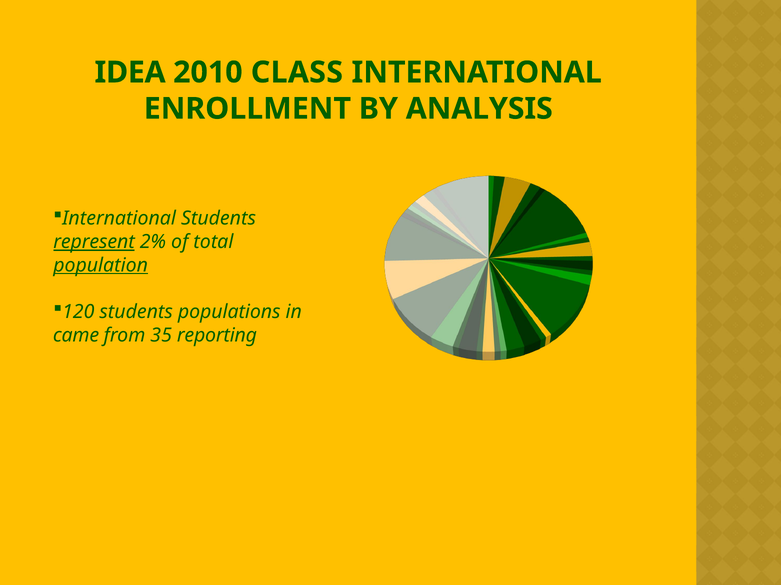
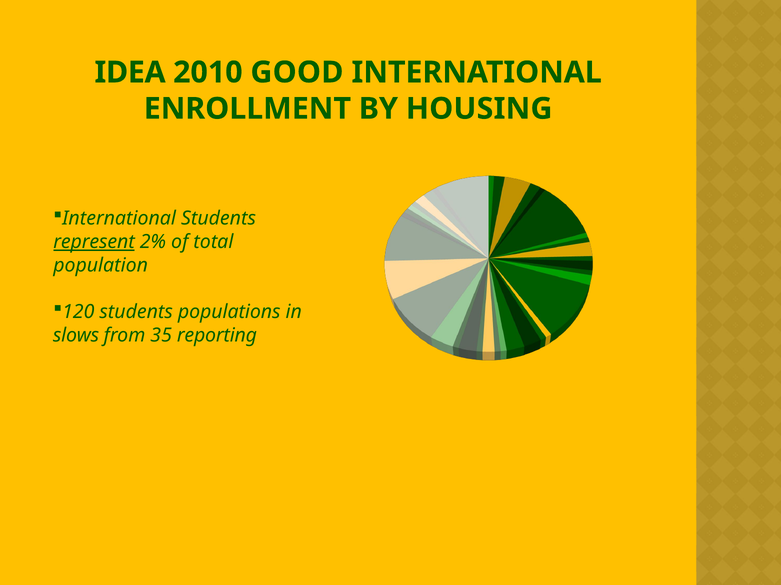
CLASS: CLASS -> GOOD (297, 72)
ANALYSIS: ANALYSIS -> HOUSING (479, 109)
population underline: present -> none (101, 266)
came: came -> slows (76, 336)
